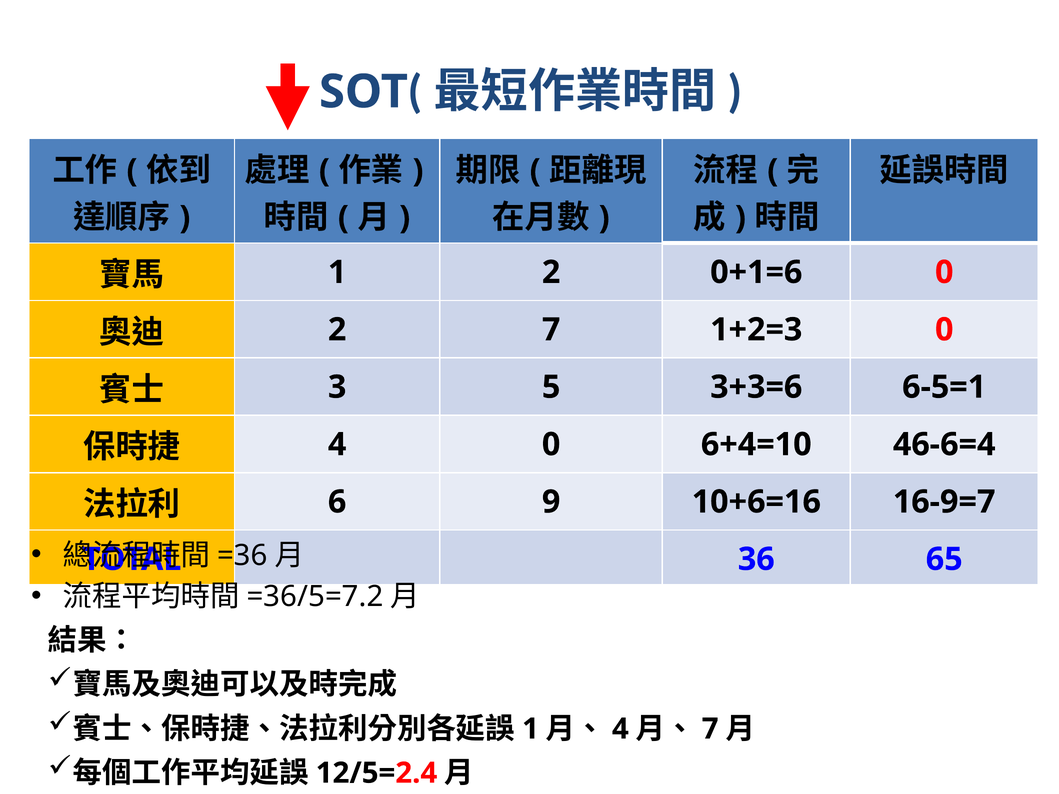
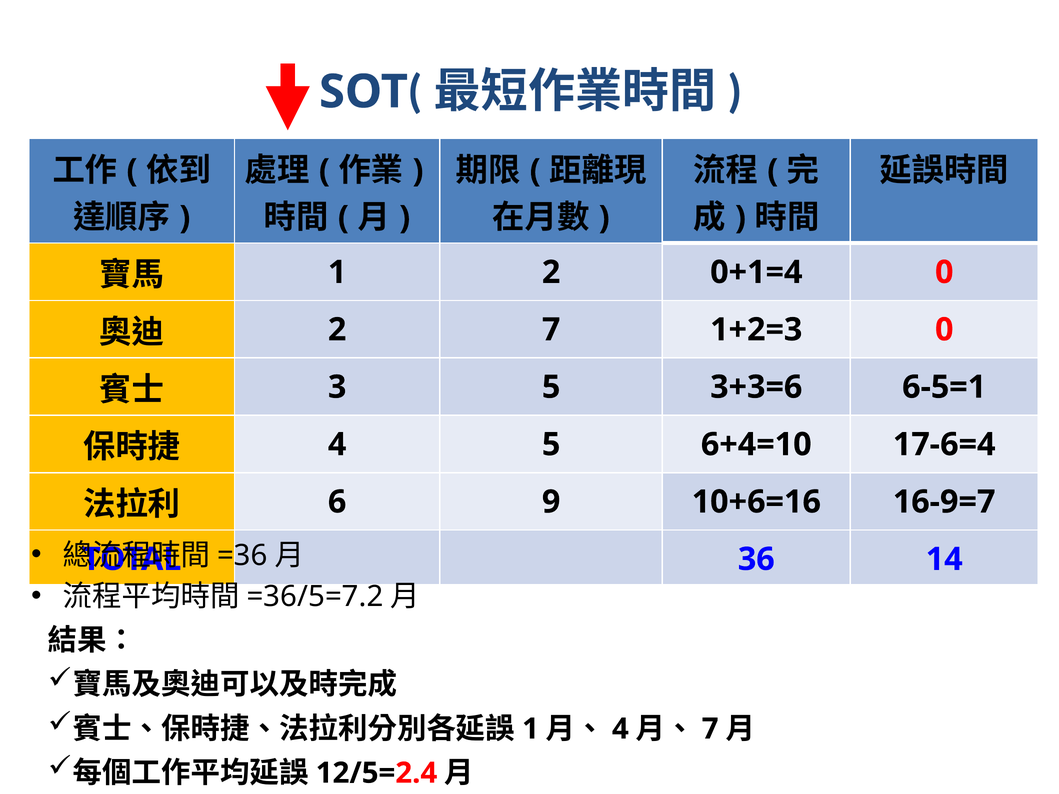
0+1=6: 0+1=6 -> 0+1=4 (756, 272)
4 0: 0 -> 5 (551, 445)
46-6=4: 46-6=4 -> 17-6=4 (944, 445)
65: 65 -> 14 (944, 559)
